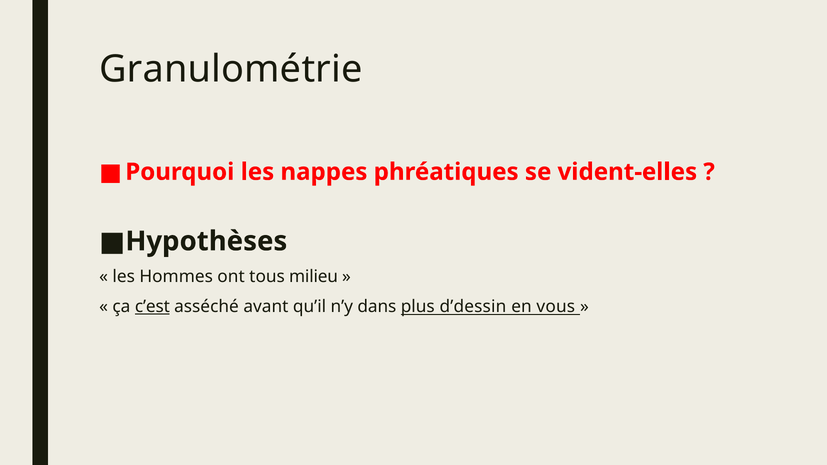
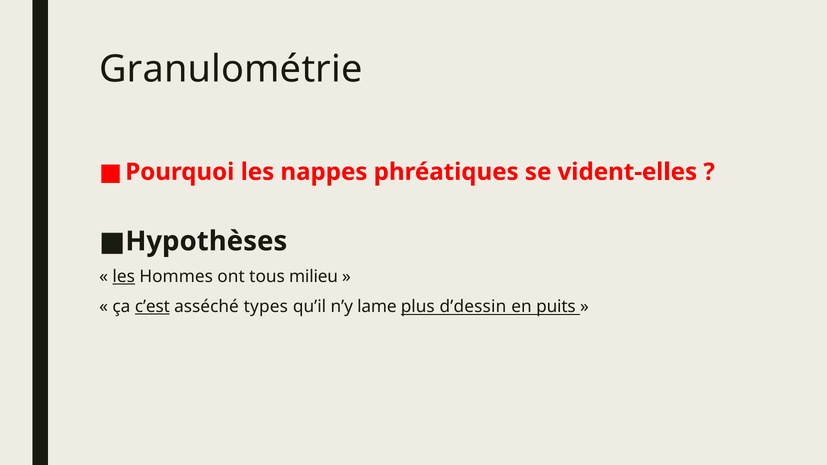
les underline: none -> present (124, 277)
avant: avant -> types (266, 307)
dans: dans -> lame (377, 307)
vous: vous -> puits (556, 307)
